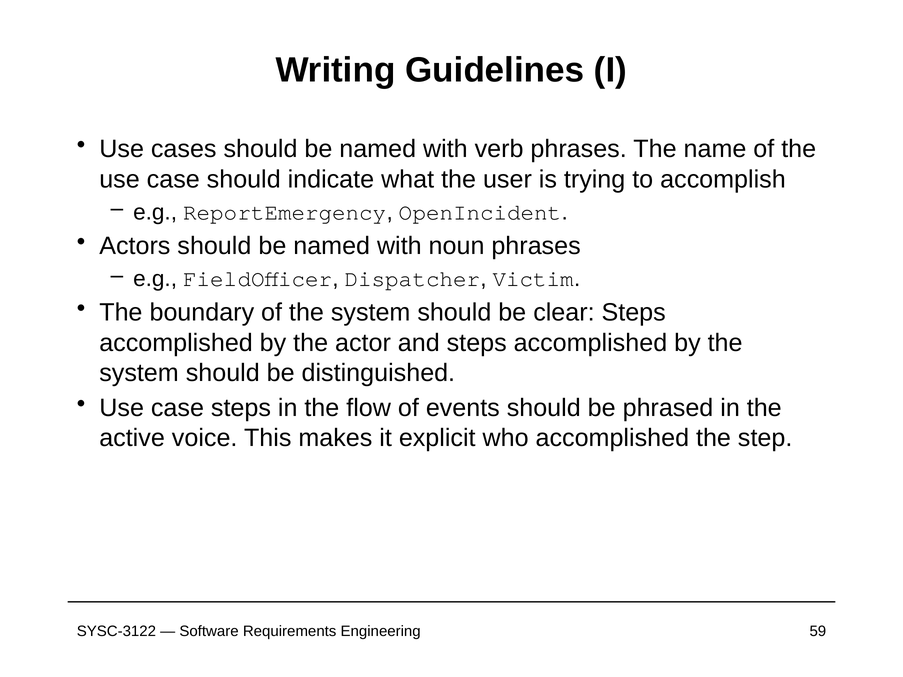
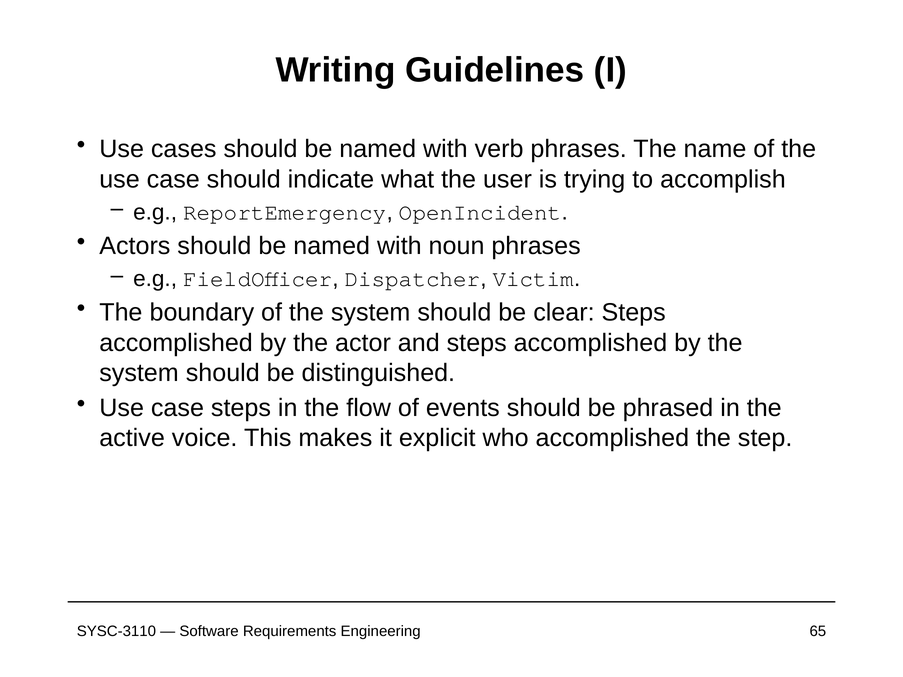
SYSC-3122: SYSC-3122 -> SYSC-3110 (116, 632)
59: 59 -> 65 (818, 632)
